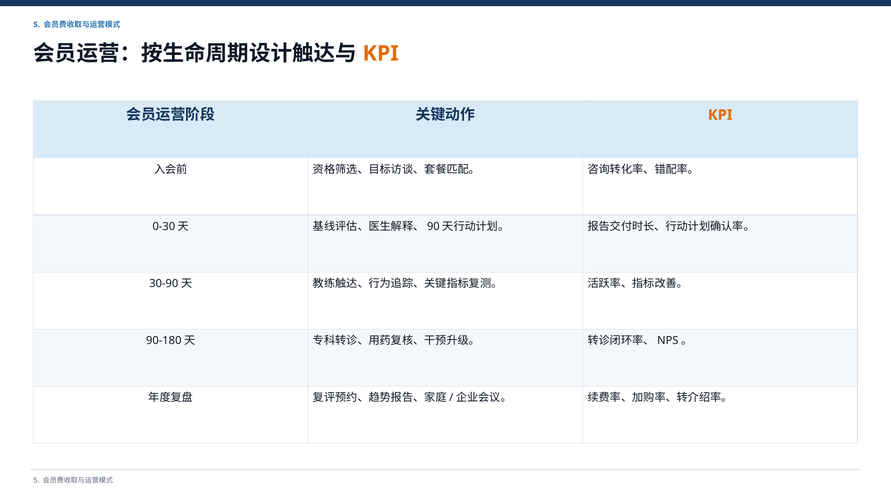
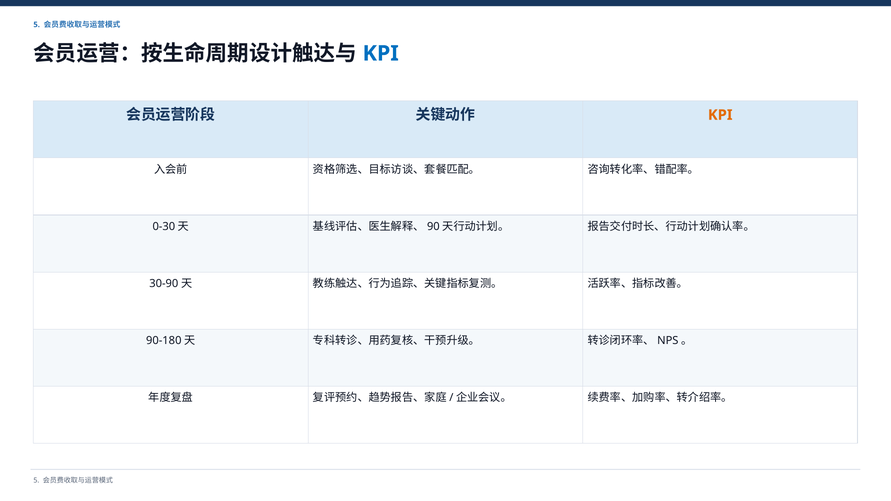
KPI colour: orange -> blue (381, 53)
